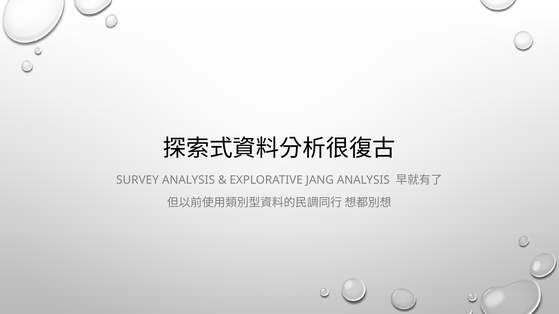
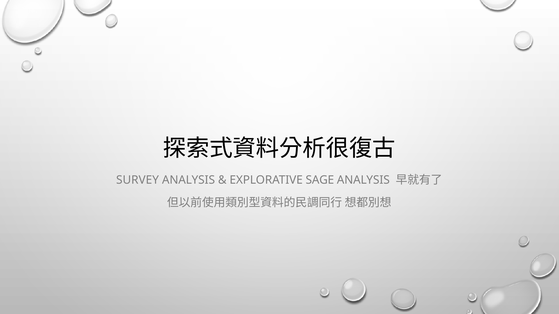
JANG: JANG -> SAGE (320, 180)
